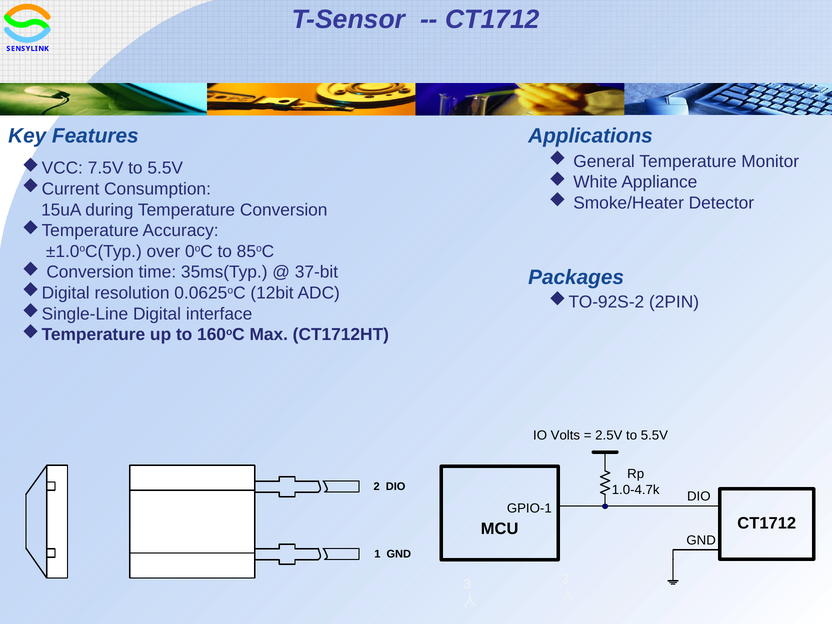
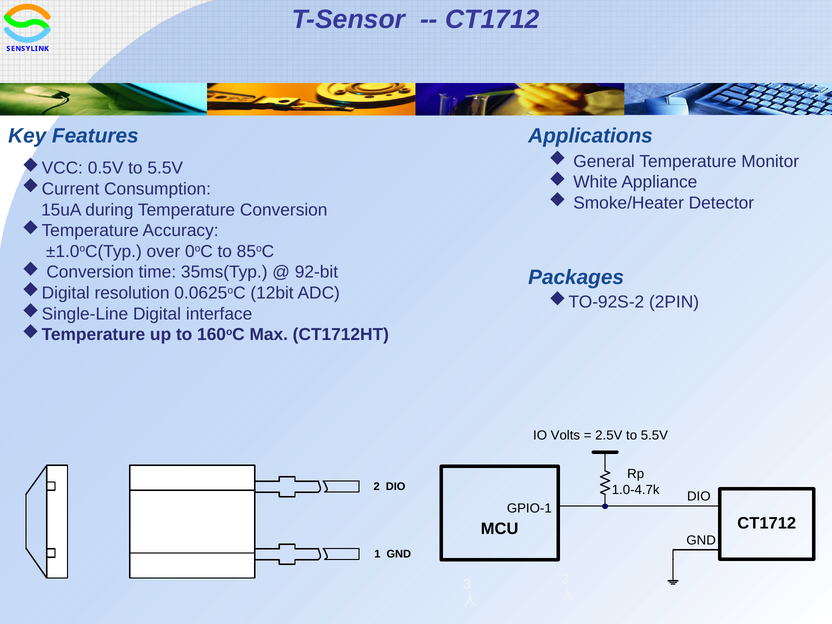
7.5V: 7.5V -> 0.5V (106, 168)
37-bit: 37-bit -> 92-bit (316, 272)
